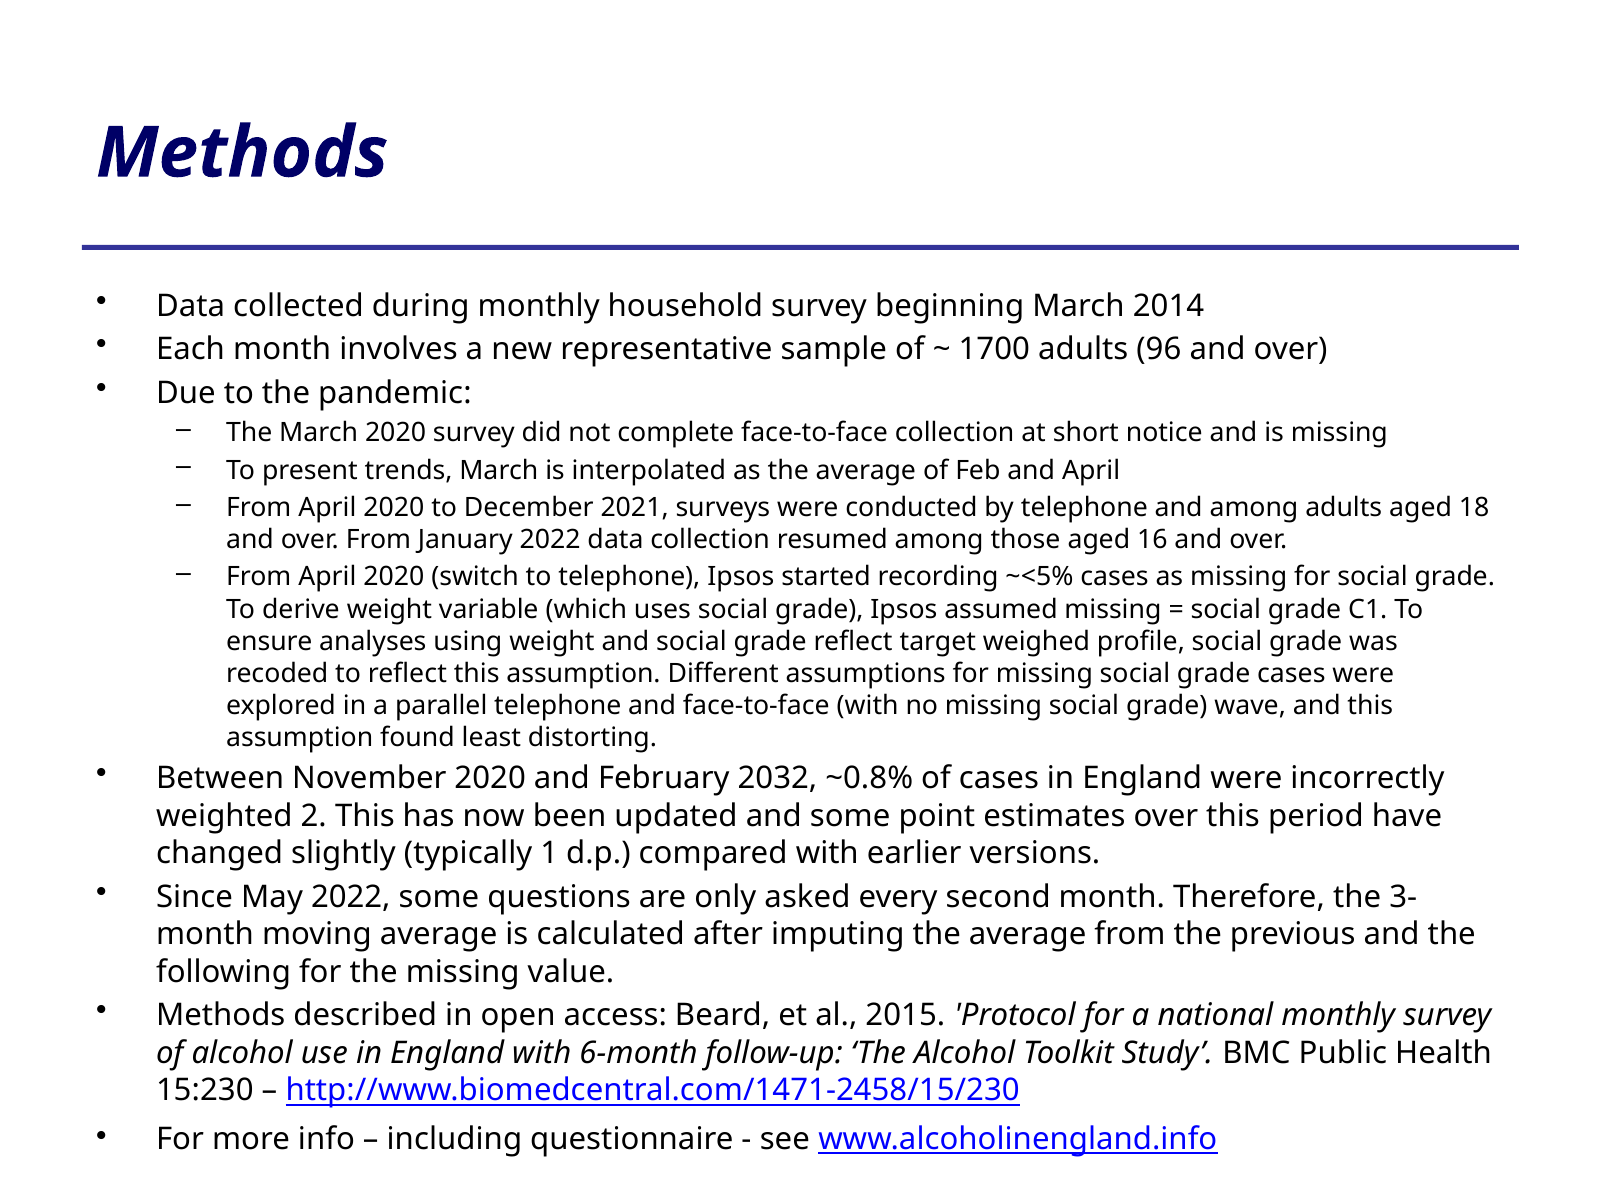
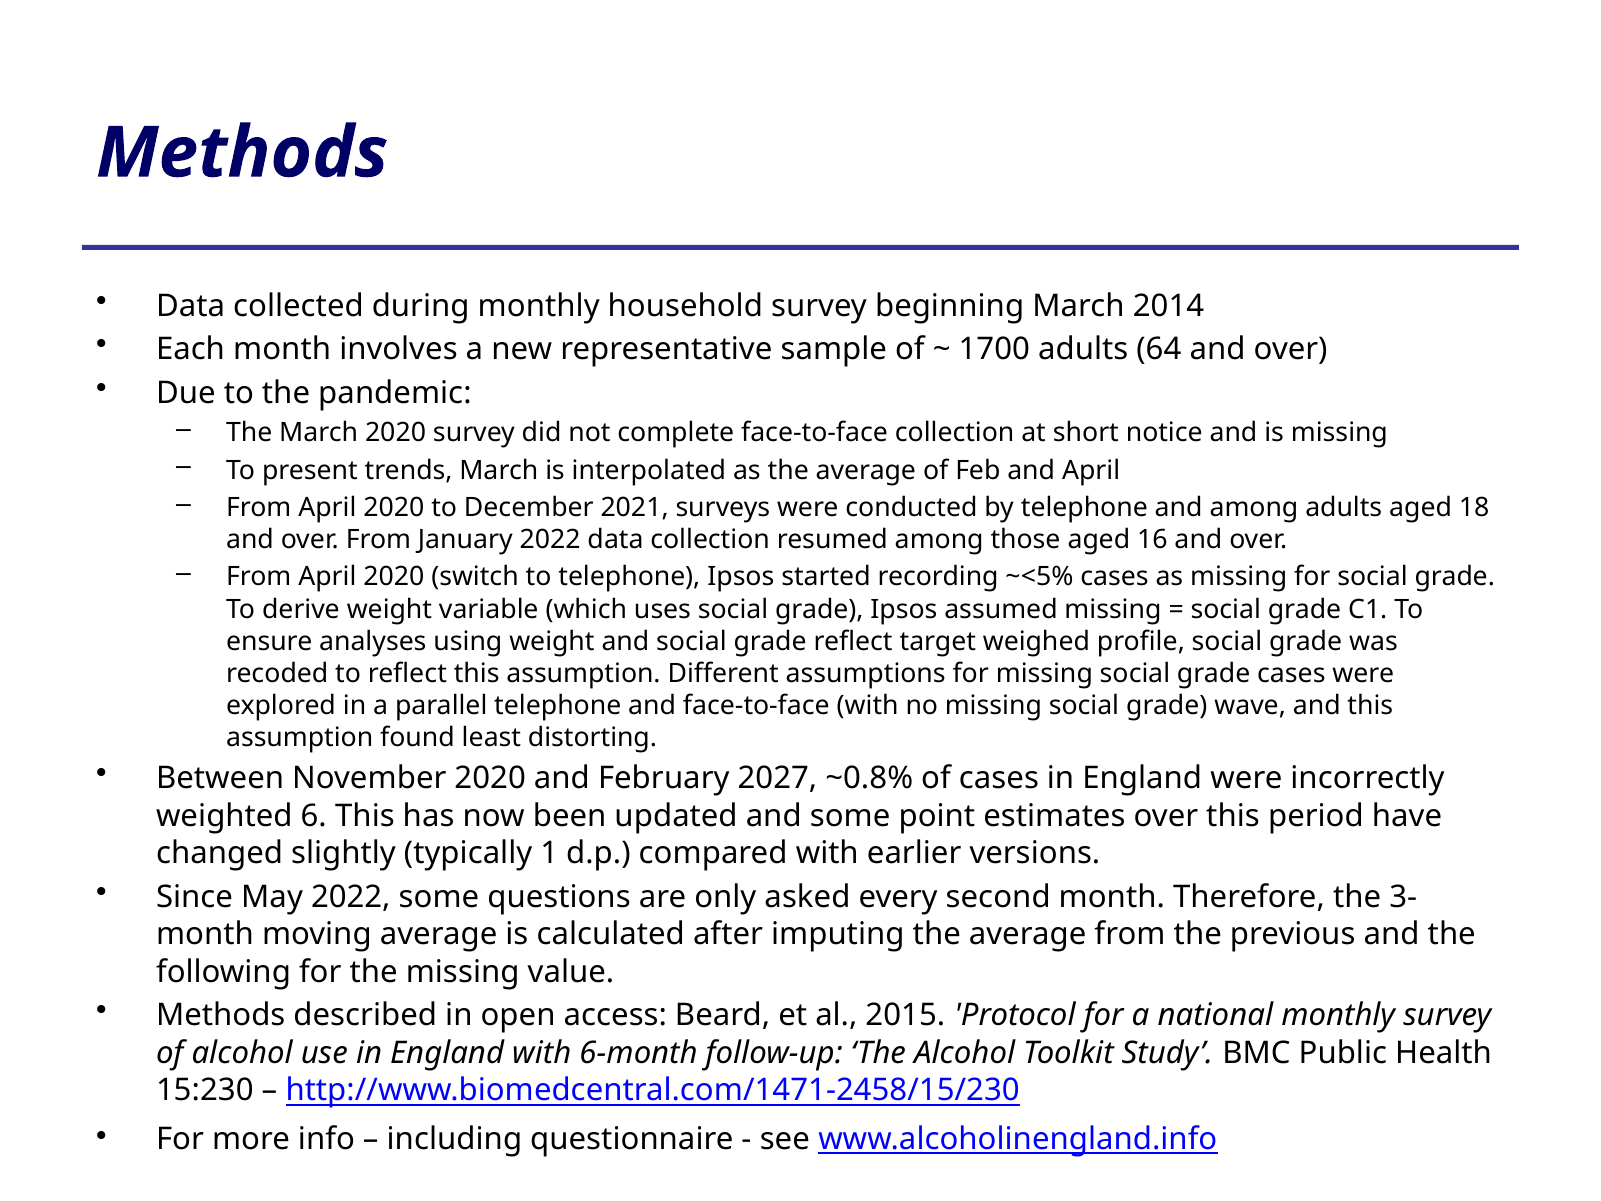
96: 96 -> 64 (1159, 350)
2032: 2032 -> 2027 (777, 778)
2: 2 -> 6 (314, 816)
